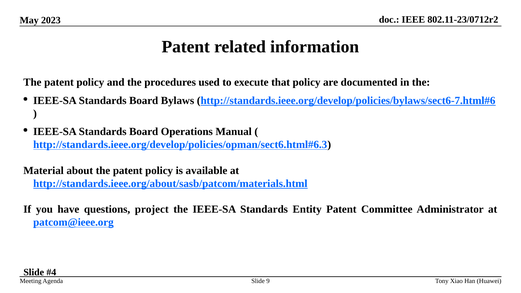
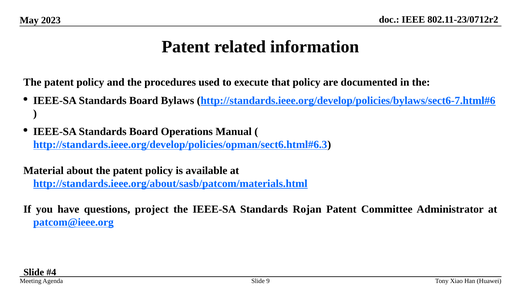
Entity: Entity -> Rojan (307, 209)
